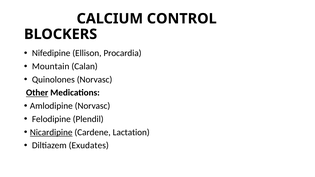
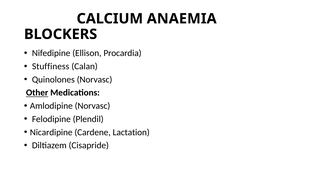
CONTROL: CONTROL -> ANAEMIA (182, 19)
Mountain: Mountain -> Stuffiness (51, 66)
Nicardipine underline: present -> none (51, 132)
Exudates: Exudates -> Cisapride (89, 146)
